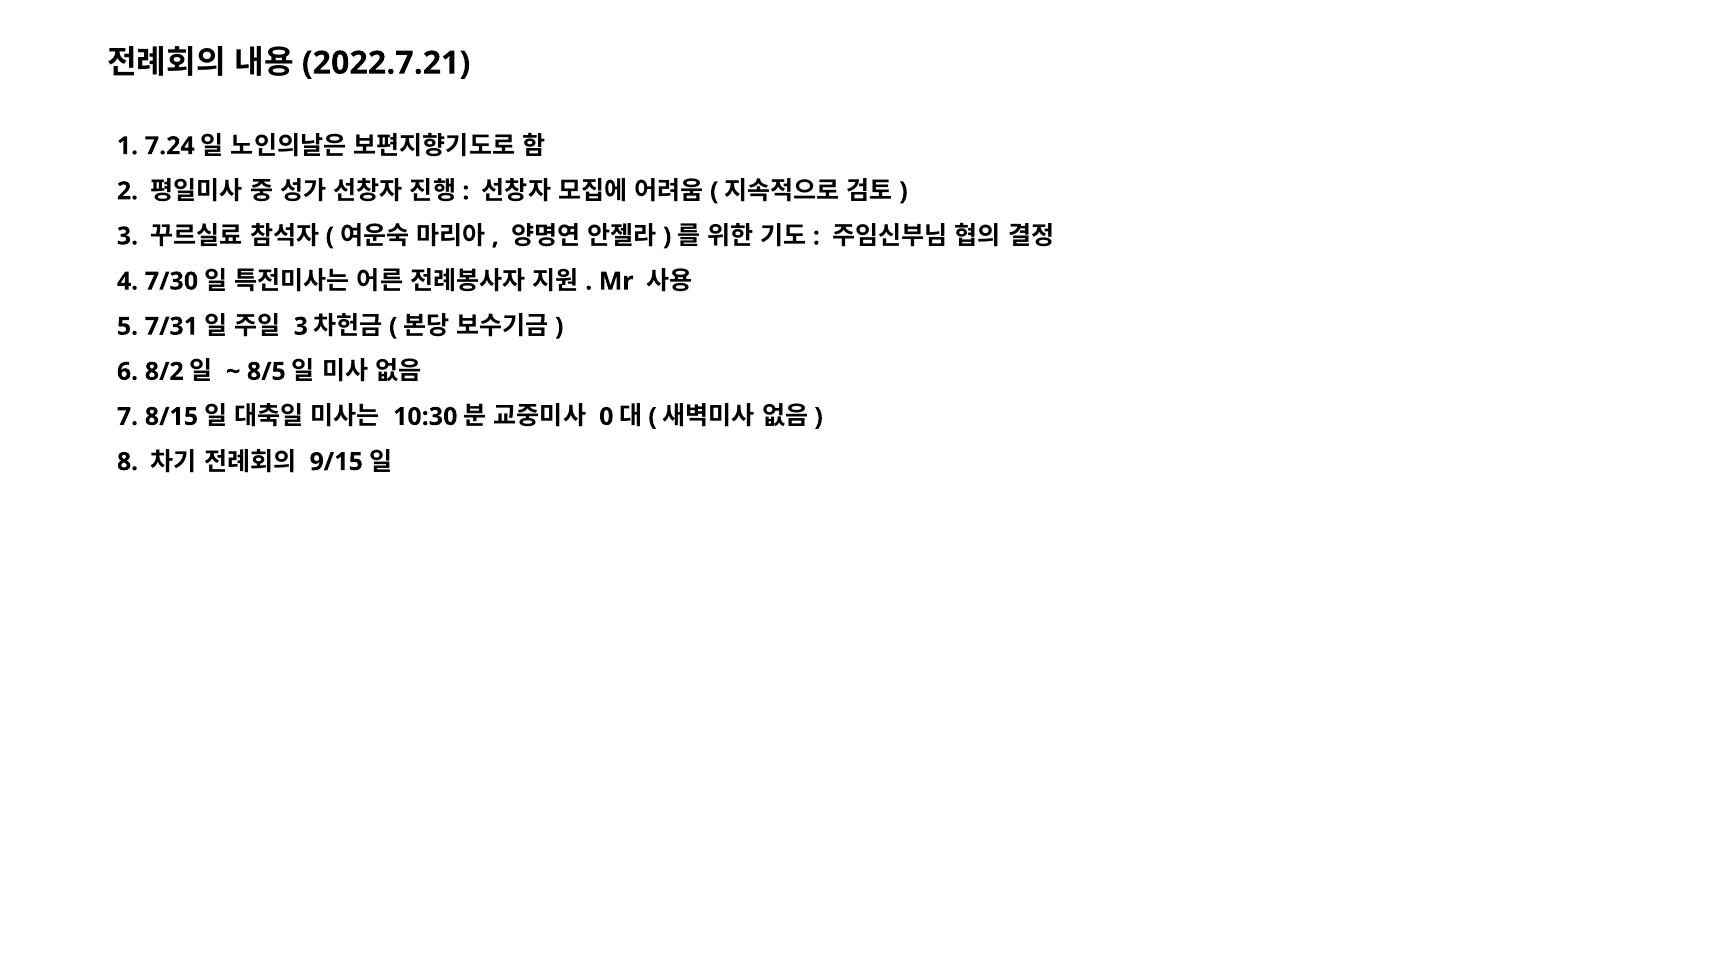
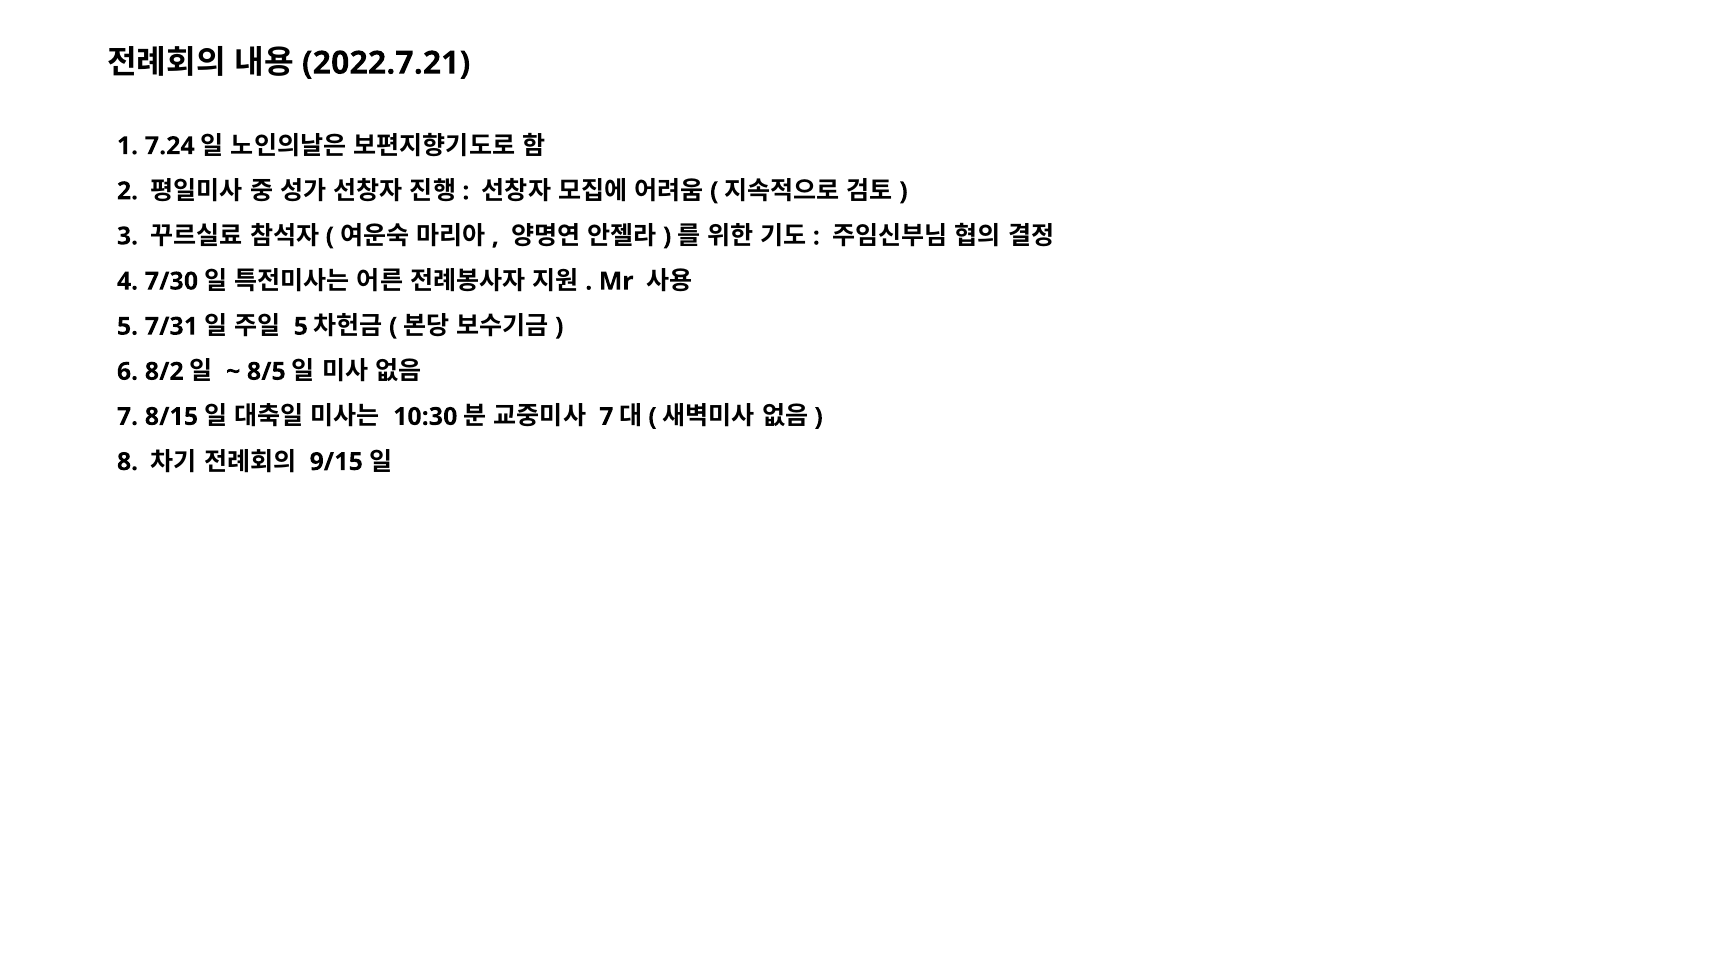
3: 3 -> 5 (301, 326)
0: 0 -> 7 (606, 417)
